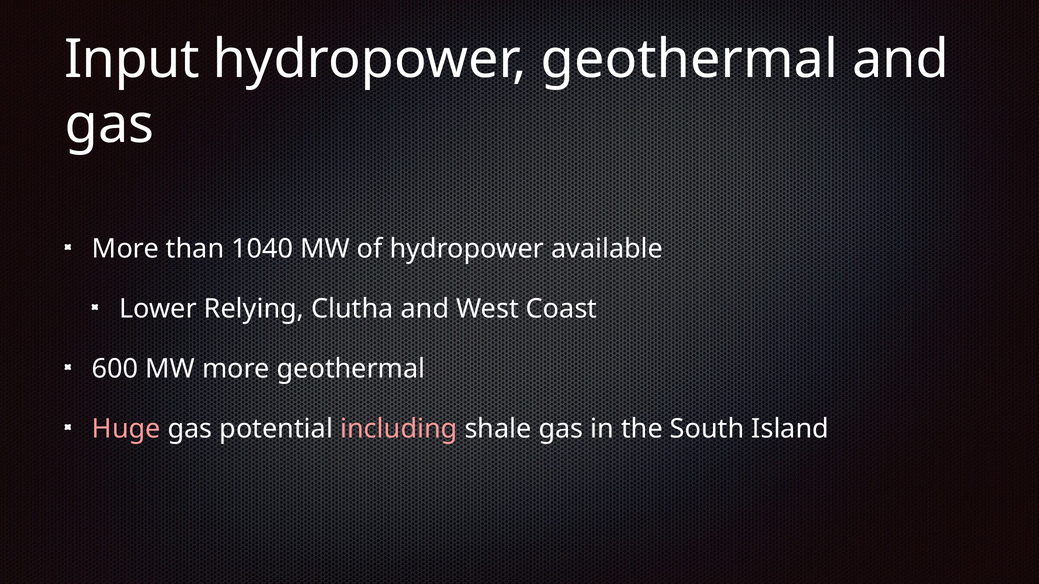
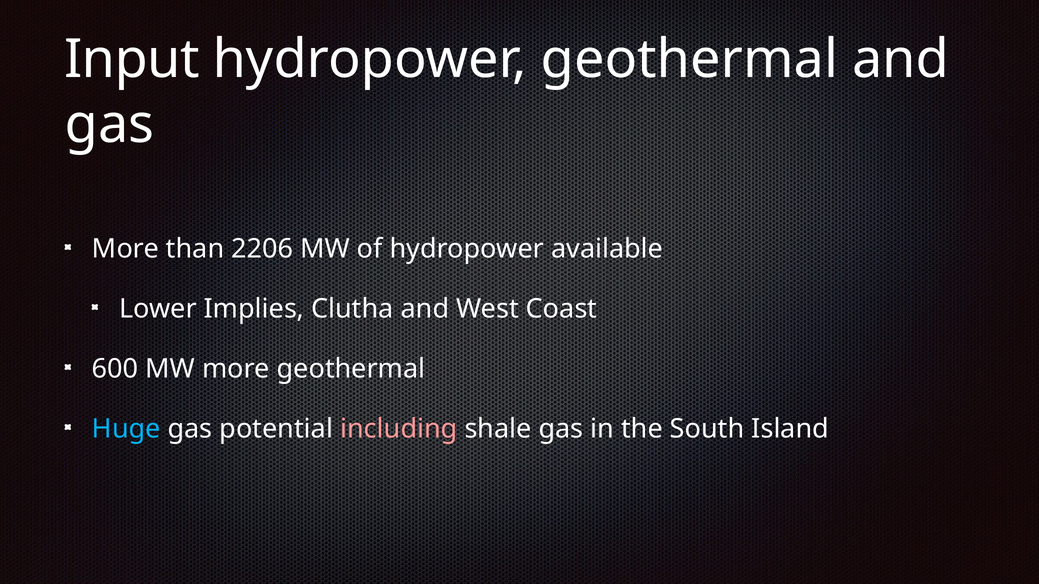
1040: 1040 -> 2206 (262, 249)
Relying: Relying -> Implies (254, 309)
Huge colour: pink -> light blue (126, 429)
